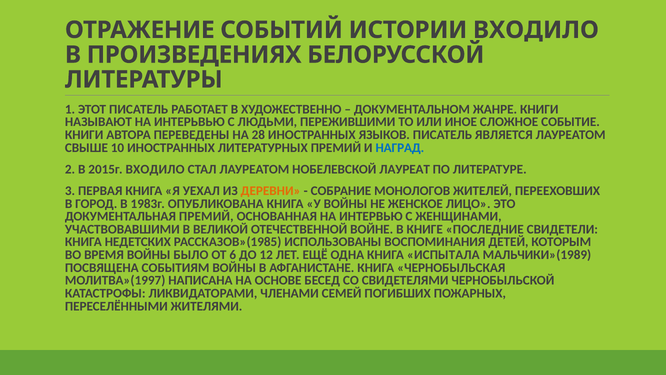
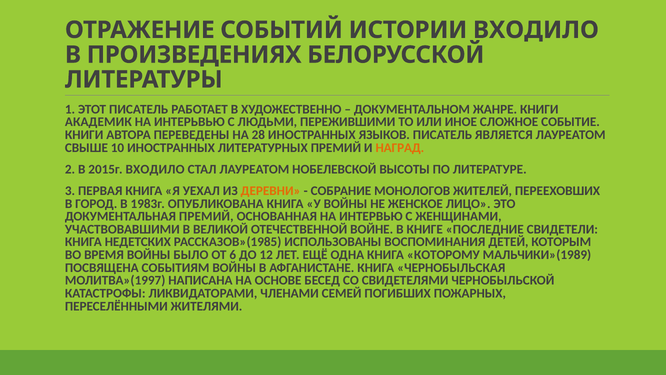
НАЗЫВАЮТ: НАЗЫВАЮТ -> АКАДЕМИК (98, 122)
НАГРАД colour: blue -> orange (400, 148)
ЛАУРЕАТ: ЛАУРЕАТ -> ВЫСОТЫ (405, 169)
ИСПЫТАЛА: ИСПЫТАЛА -> КОТОРОМУ (443, 255)
